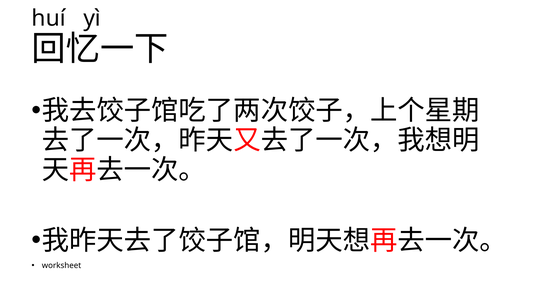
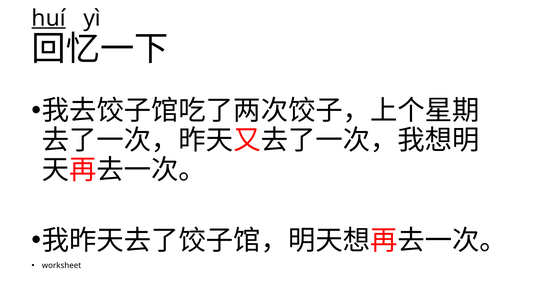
huí underline: none -> present (49, 18)
